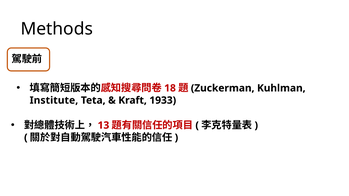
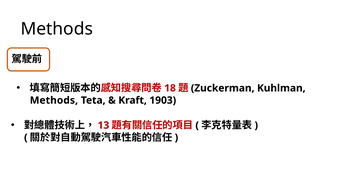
Institute: Institute -> Methods (54, 100)
1933: 1933 -> 1903 (163, 100)
